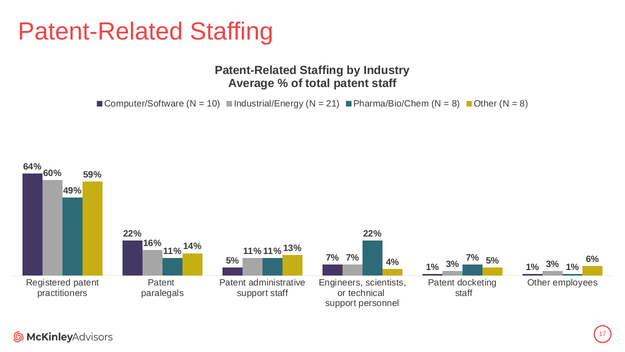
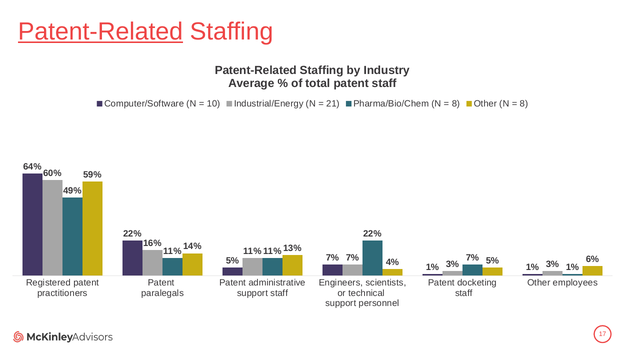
Patent-Related underline: none -> present (100, 32)
